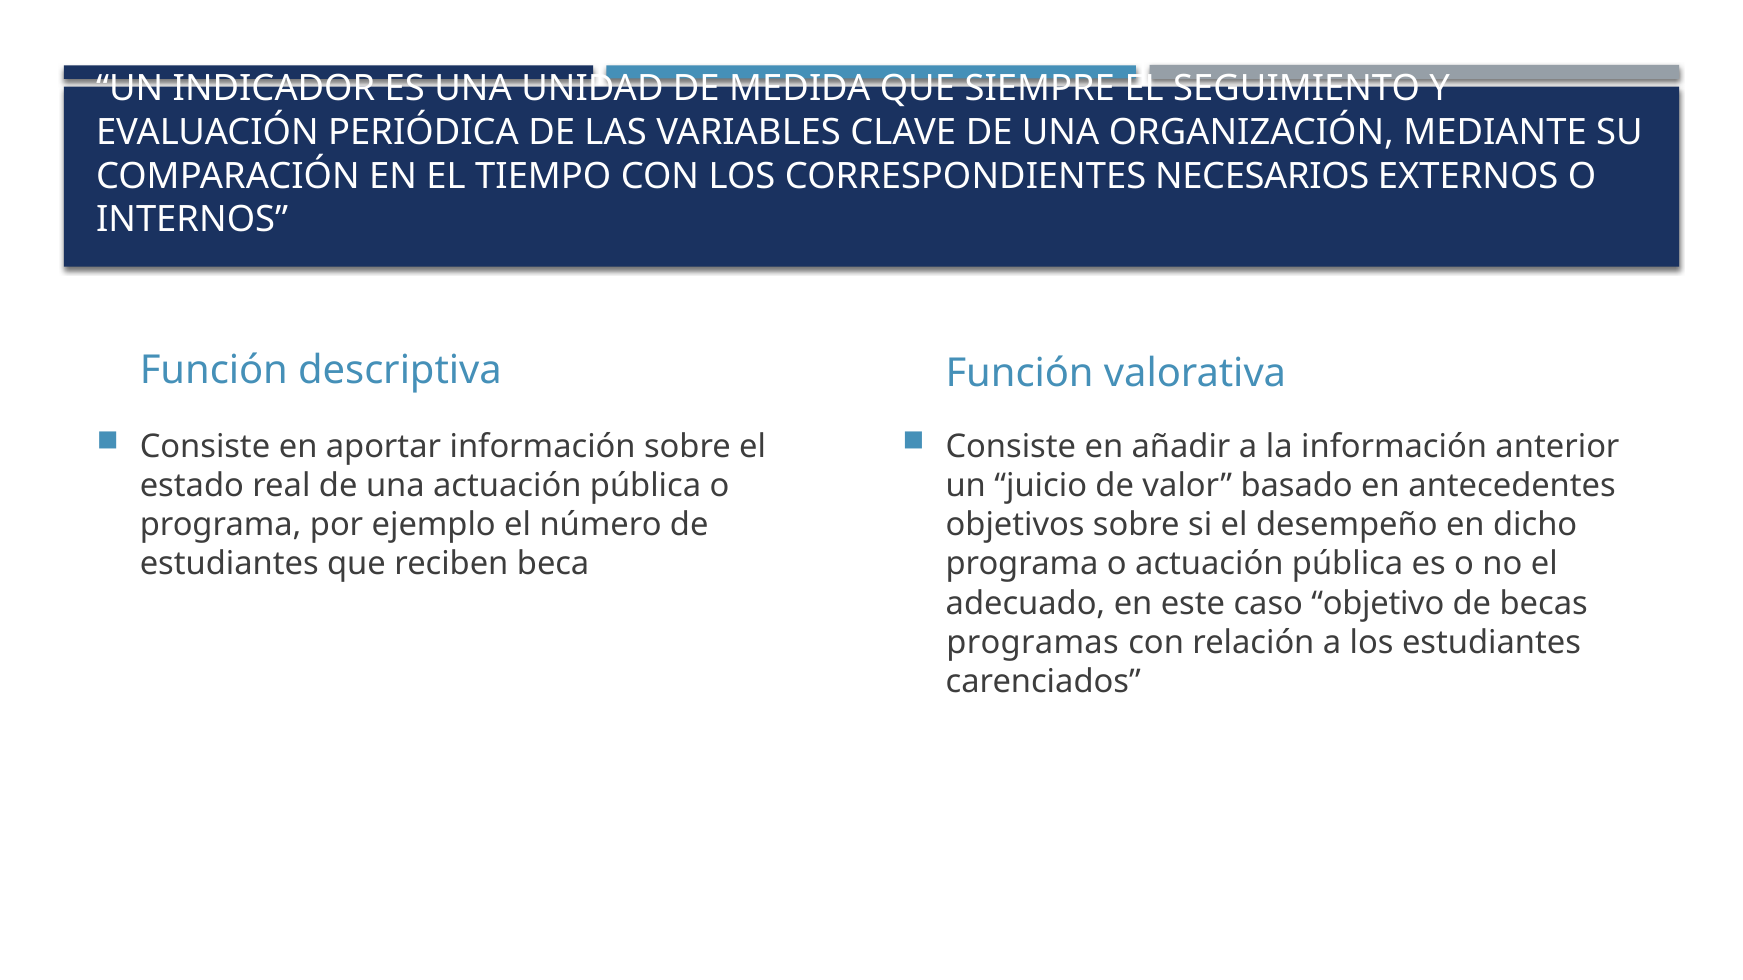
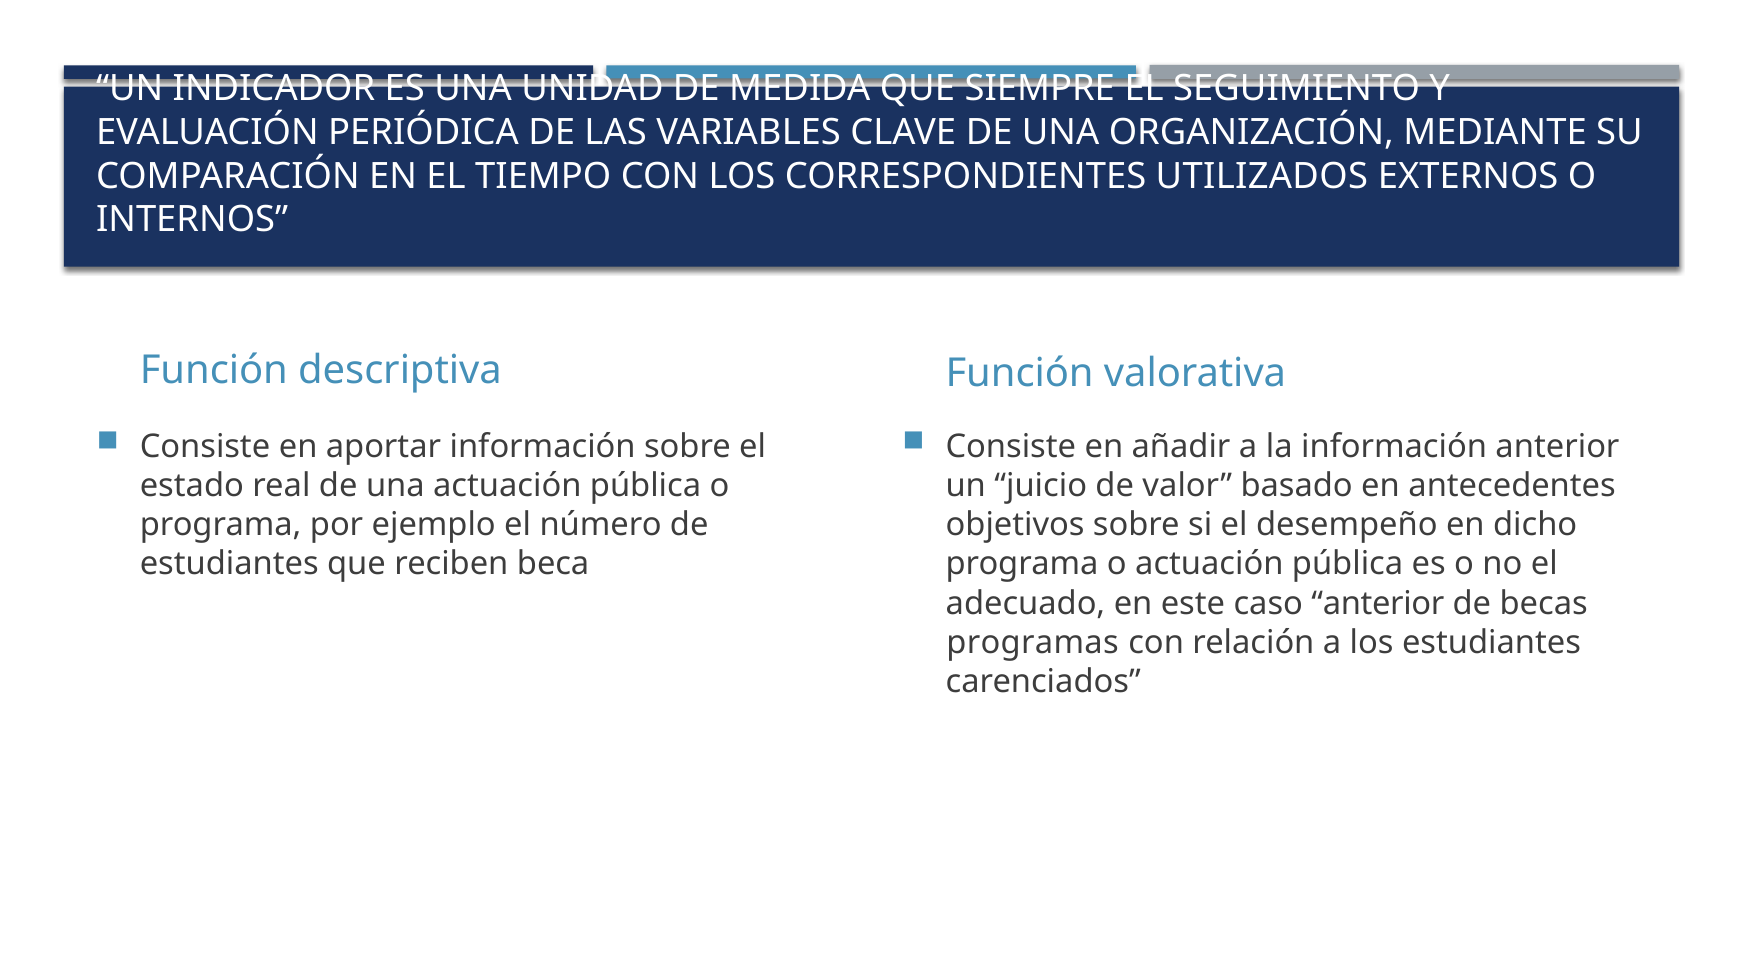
NECESARIOS: NECESARIOS -> UTILIZADOS (1262, 176)
caso objetivo: objetivo -> anterior (1378, 604)
